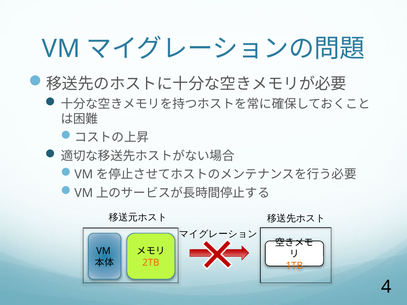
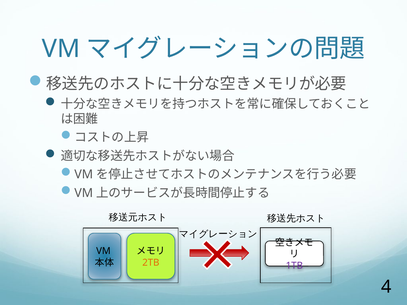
1TB colour: orange -> purple (294, 266)
